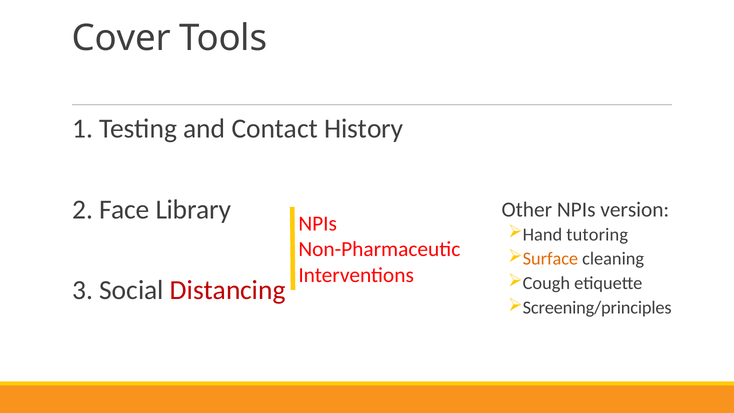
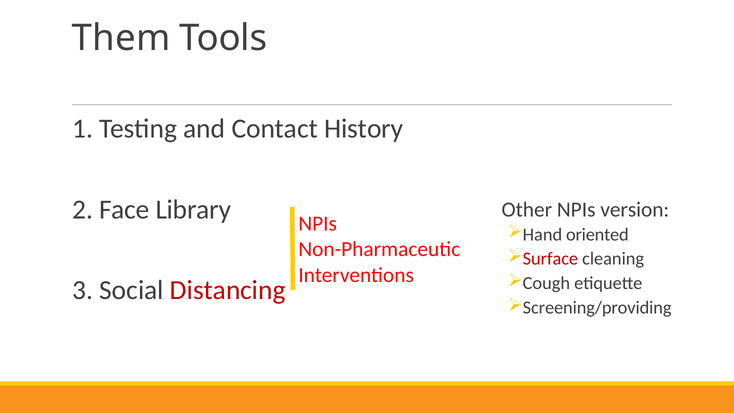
Cover: Cover -> Them (121, 38)
tutoring: tutoring -> oriented (597, 234)
Surface colour: orange -> red (550, 259)
Screening/principles: Screening/principles -> Screening/providing (597, 308)
